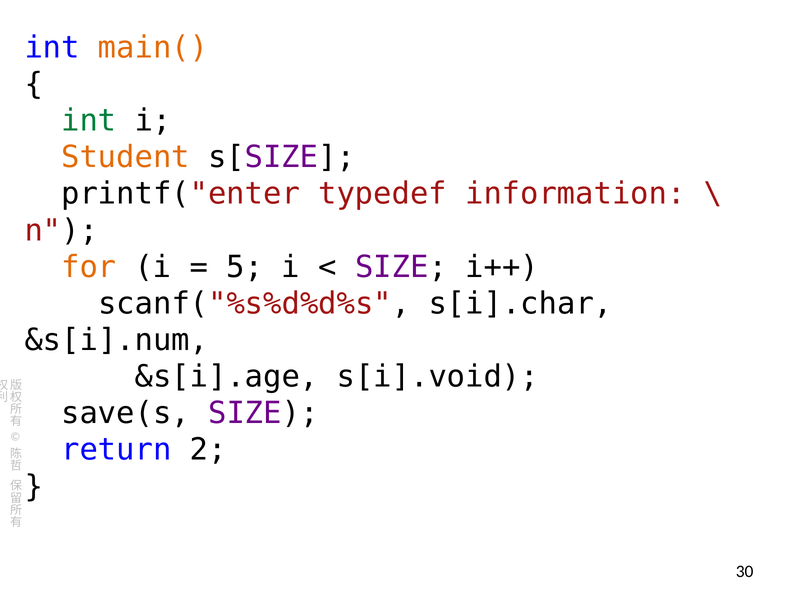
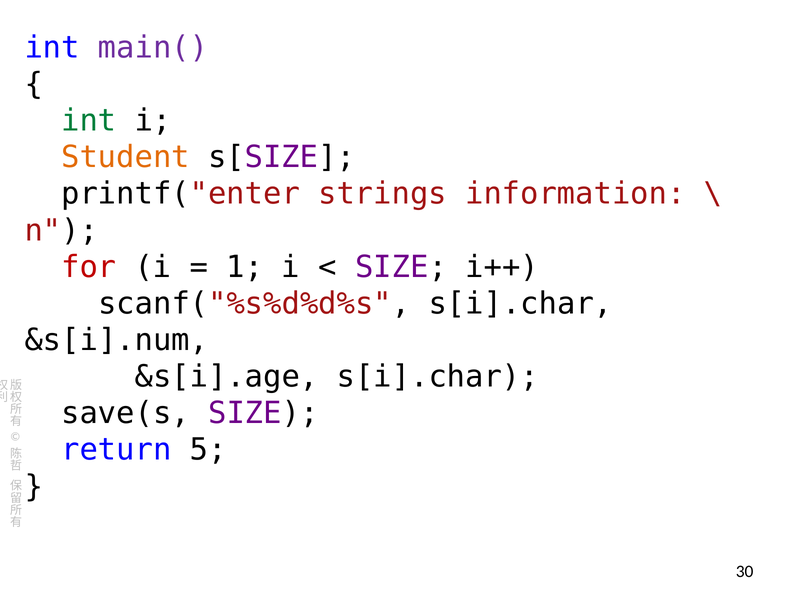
main( colour: orange -> purple (153, 48)
typedef: typedef -> strings (383, 194)
for colour: orange -> red (89, 267)
5: 5 -> 1 (245, 267)
&s[i].age s[i].void: s[i].void -> s[i].char (438, 377)
2: 2 -> 5 (208, 450)
